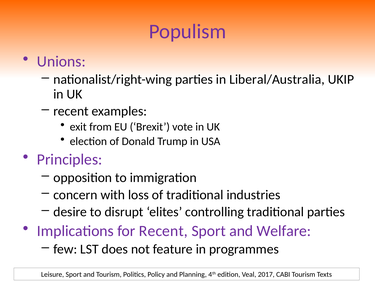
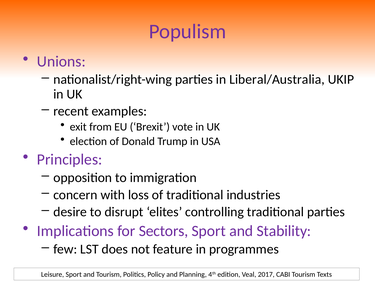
for Recent: Recent -> Sectors (164, 231)
Welfare: Welfare -> Stability (284, 231)
